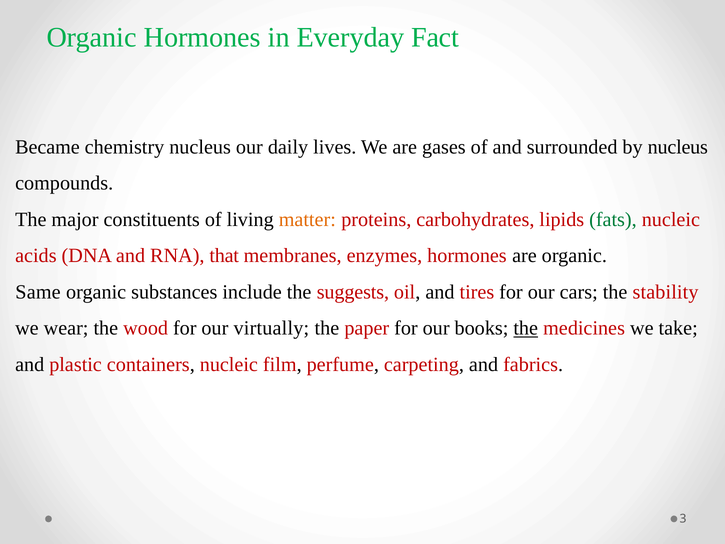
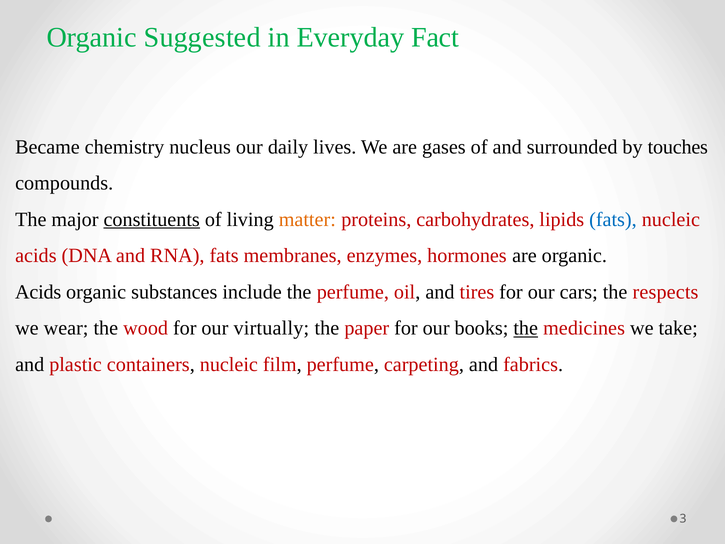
Organic Hormones: Hormones -> Suggested (202, 37)
by nucleus: nucleus -> touches (678, 147)
constituents underline: none -> present (152, 219)
fats colour: green -> blue (613, 219)
RNA that: that -> fats (224, 256)
Same: Same -> Acids (38, 292)
the suggests: suggests -> perfume (353, 292)
stability: stability -> respects (666, 292)
